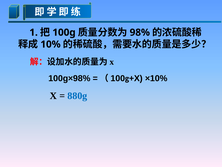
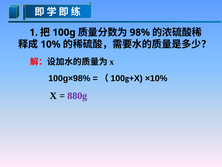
880g colour: blue -> purple (77, 96)
